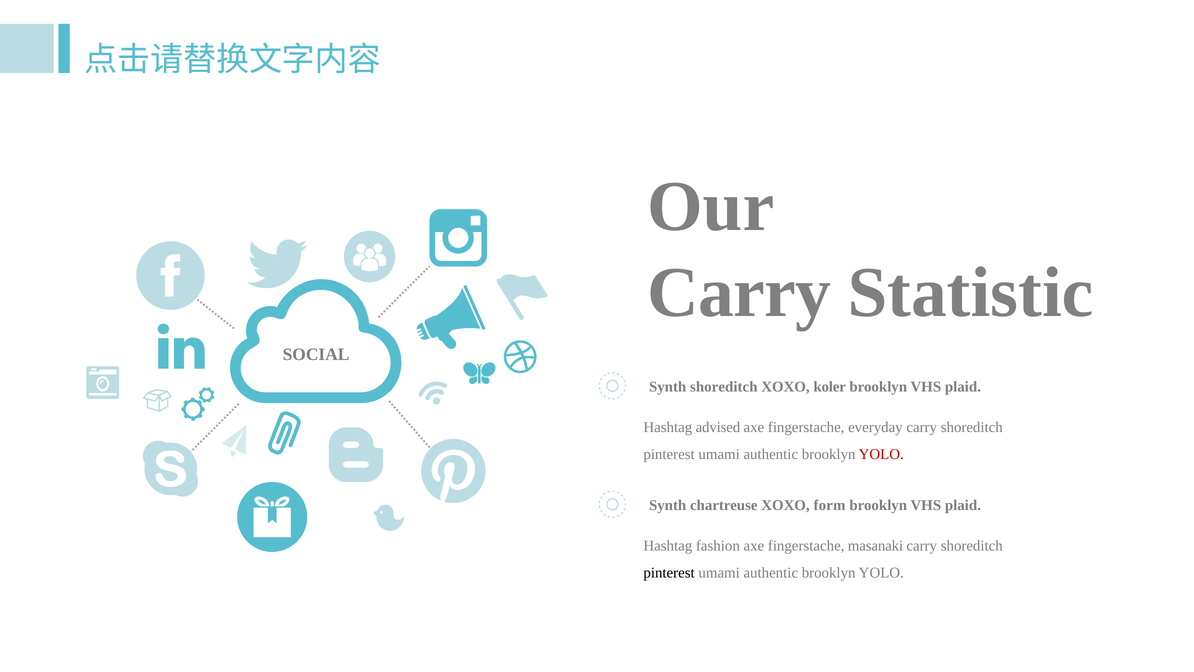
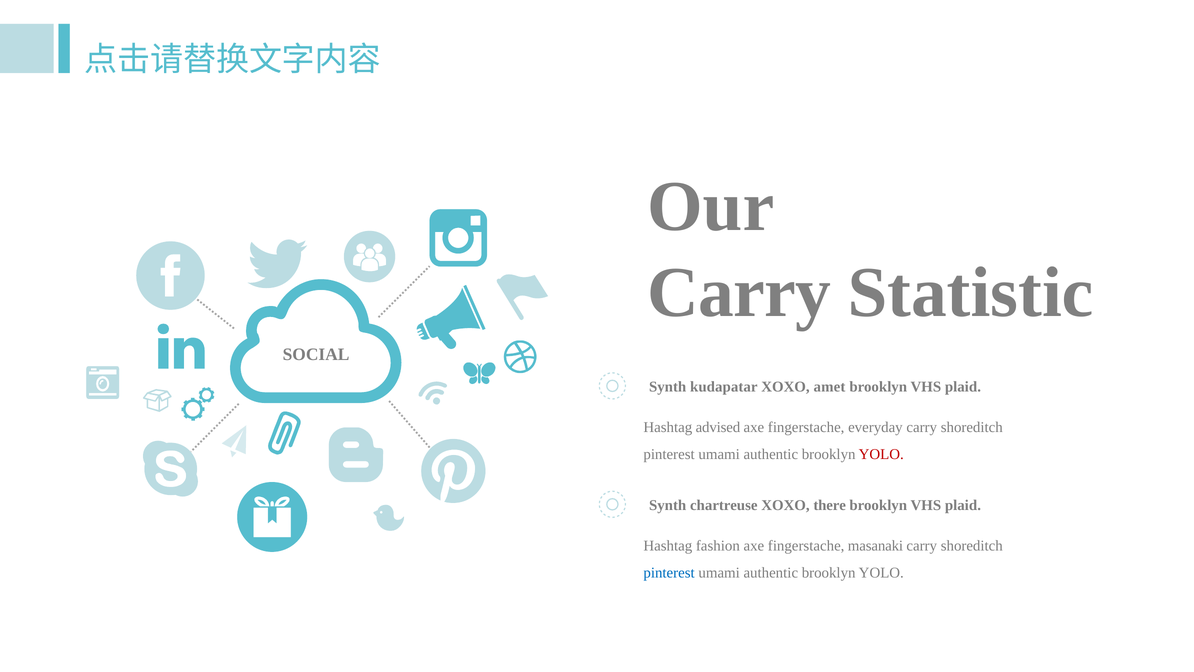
Synth shoreditch: shoreditch -> kudapatar (724, 387)
koler: koler -> amet (829, 387)
form: form -> there (830, 505)
pinterest colour: black -> blue (669, 572)
